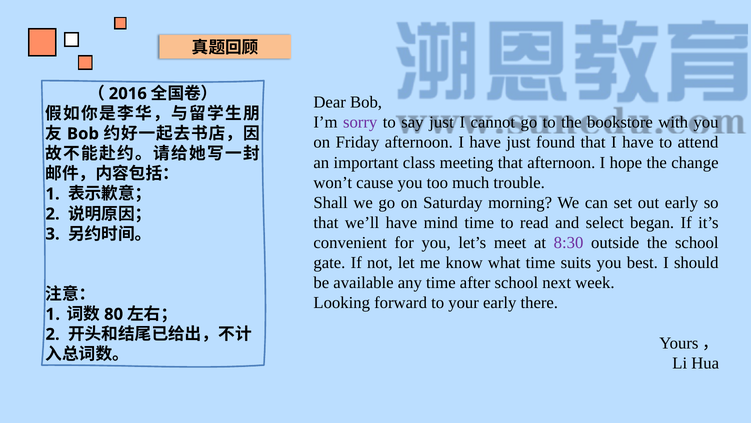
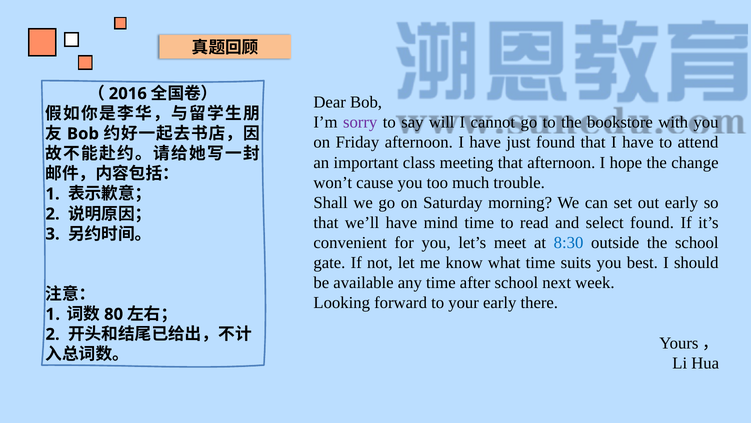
say just: just -> will (442, 122)
select began: began -> found (652, 222)
8:30 colour: purple -> blue (569, 242)
